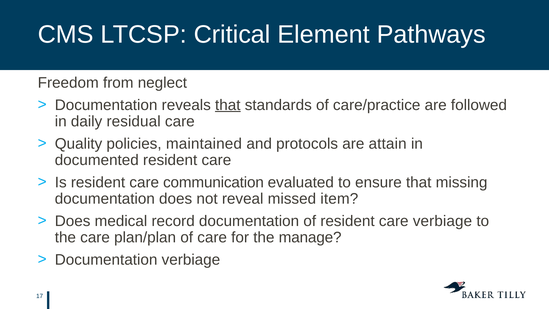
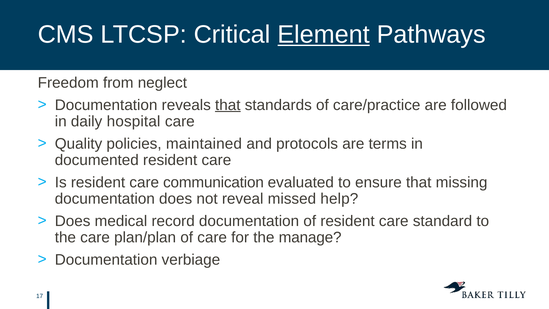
Element underline: none -> present (324, 34)
residual: residual -> hospital (134, 121)
attain: attain -> terms (388, 144)
item: item -> help (339, 199)
care verbiage: verbiage -> standard (443, 221)
